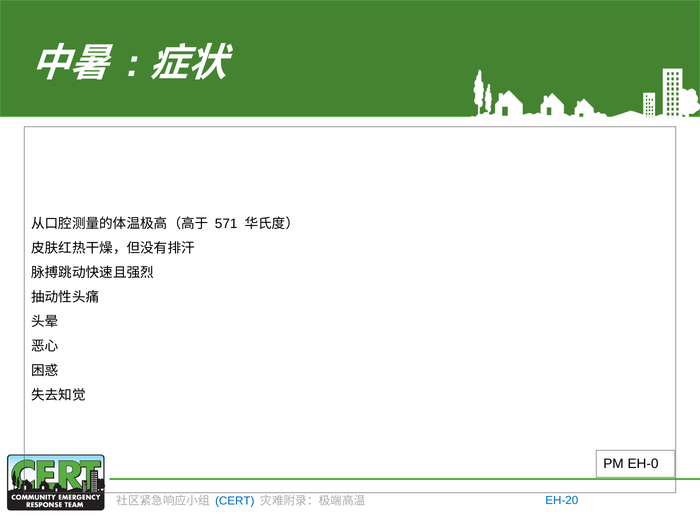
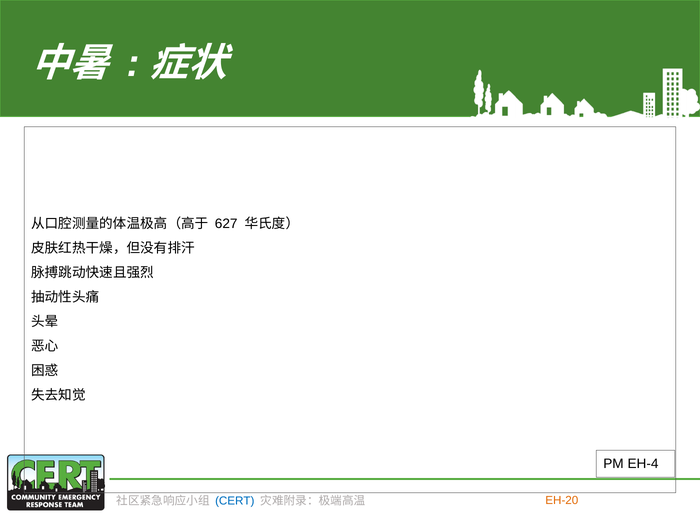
571: 571 -> 627 (226, 224)
EH-0: EH-0 -> EH-4 (643, 464)
EH-20 colour: blue -> orange (562, 500)
